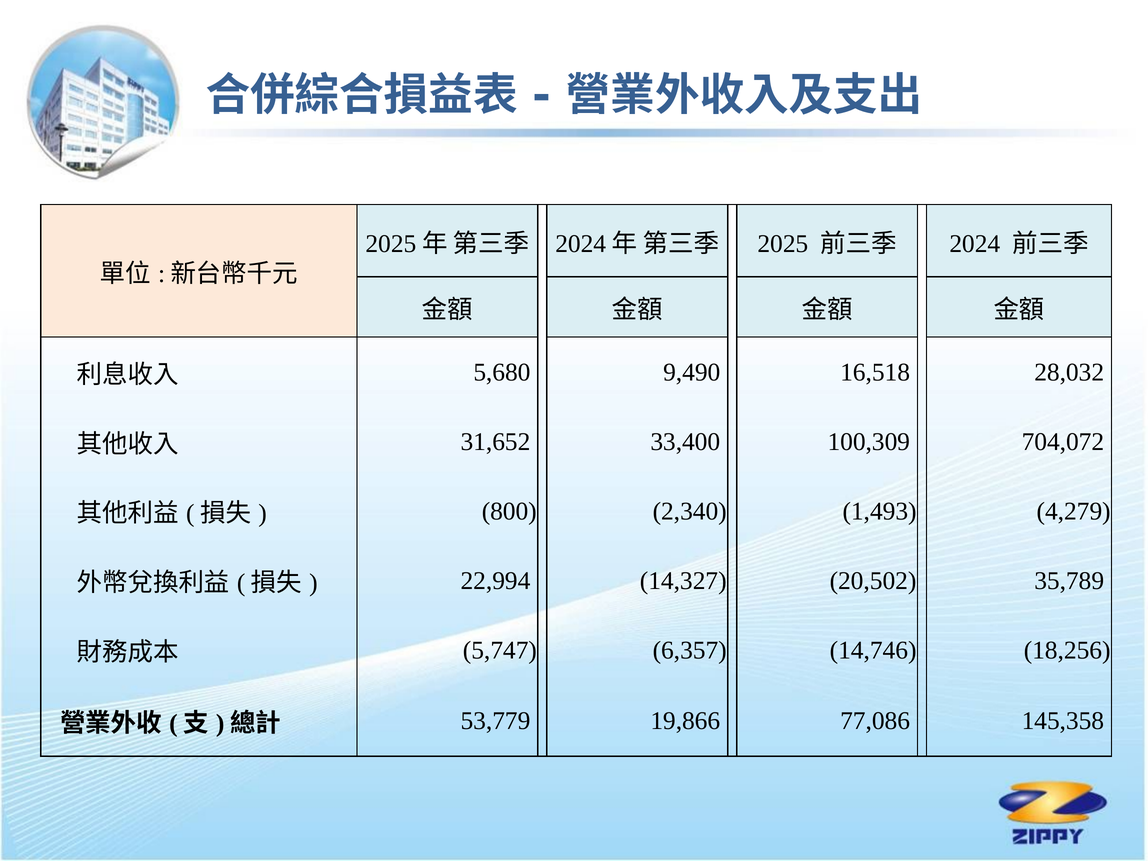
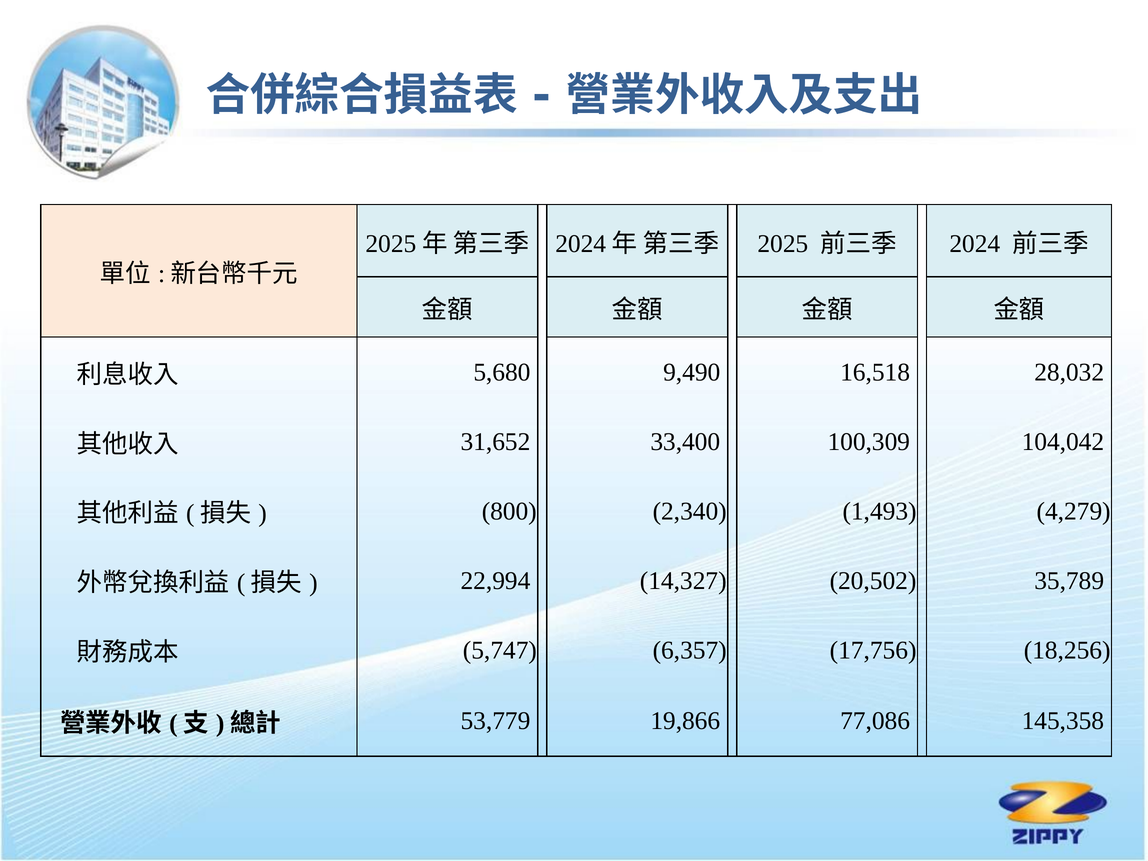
704,072: 704,072 -> 104,042 (1063, 442)
14,746: 14,746 -> 17,756 (873, 650)
